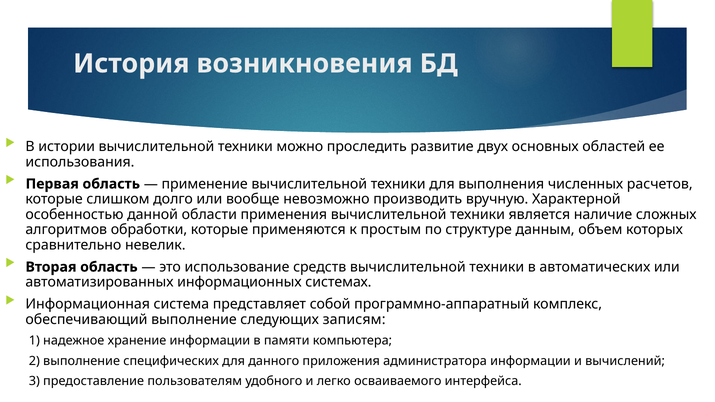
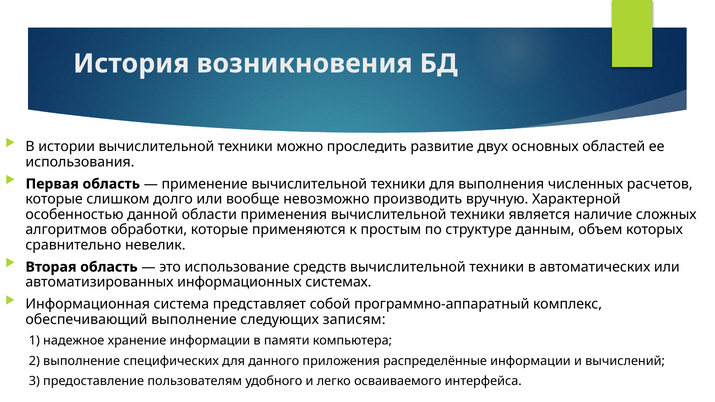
администратора: администратора -> распределённые (435, 361)
